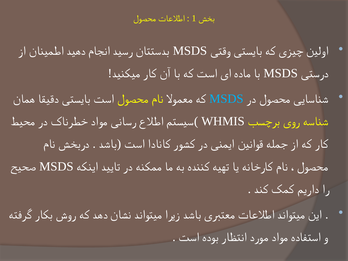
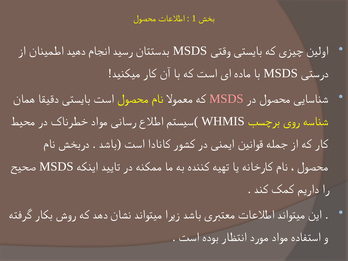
MSDS colour: light blue -> pink (226, 99)
